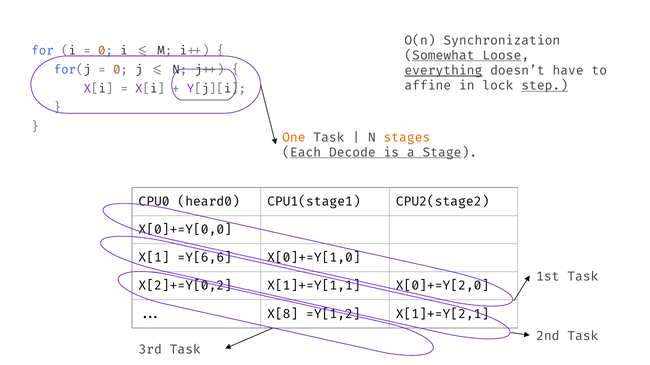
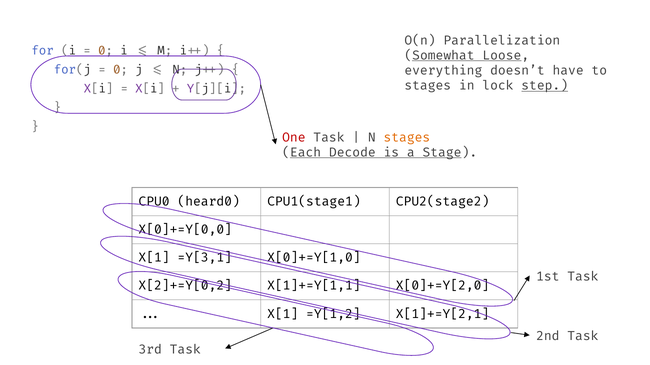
Synchronization: Synchronization -> Parallelization (502, 40)
everything underline: present -> none (443, 71)
affine: affine -> stages (428, 86)
One colour: orange -> red (294, 138)
X[1]+=Y[6,6: X[1]+=Y[6,6 -> X[1]+=Y[3,1 (185, 258)
X[8]+=Y[1,2: X[8]+=Y[1,2 -> X[1]+=Y[1,2 (314, 314)
